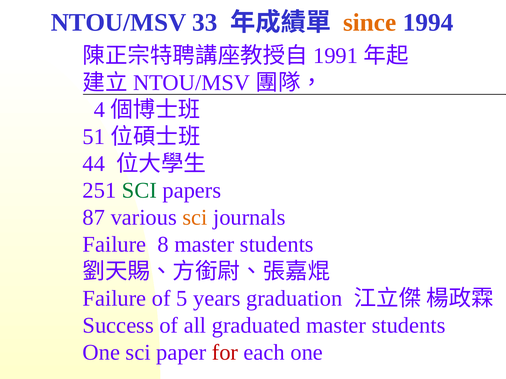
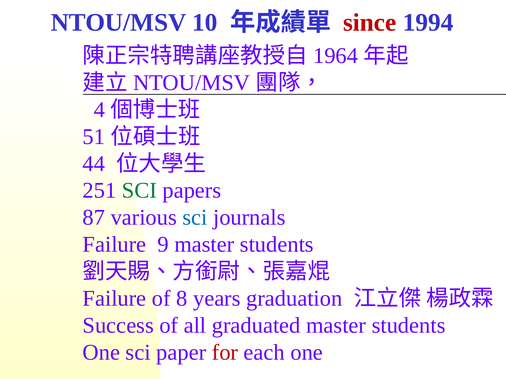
33: 33 -> 10 (205, 23)
since colour: orange -> red (370, 23)
1991: 1991 -> 1964 (336, 56)
sci colour: orange -> blue (195, 218)
8: 8 -> 9 (163, 245)
5: 5 -> 8 (182, 299)
